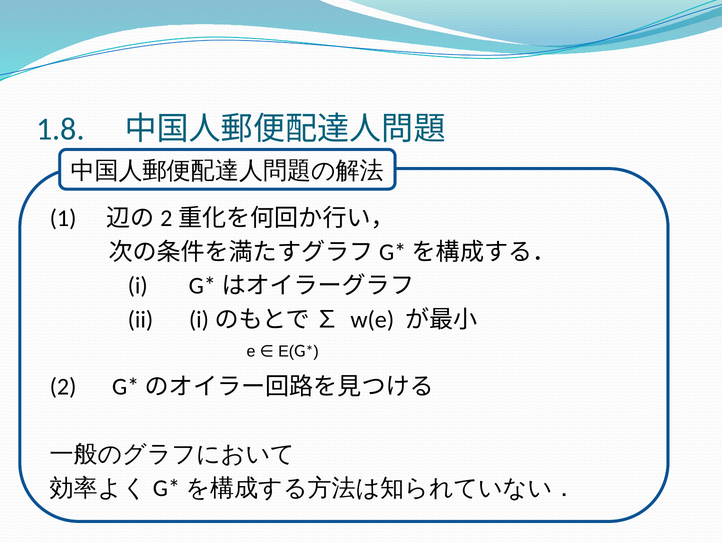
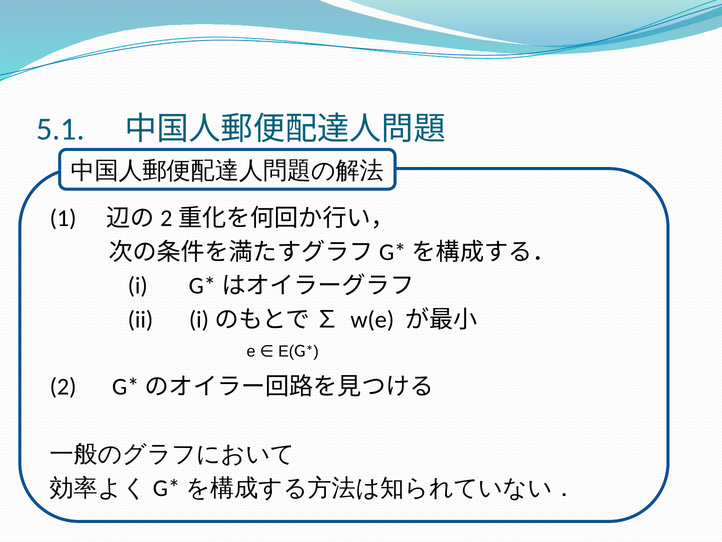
1.8: 1.8 -> 5.1 (60, 129)
